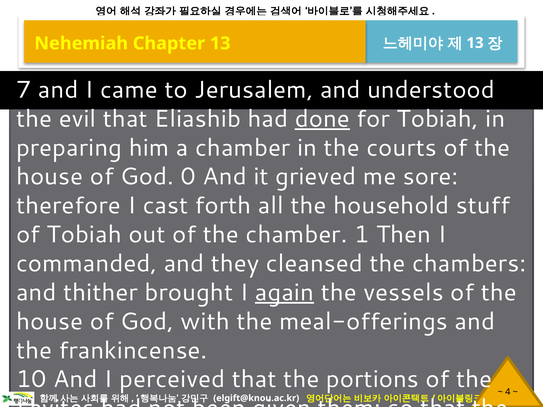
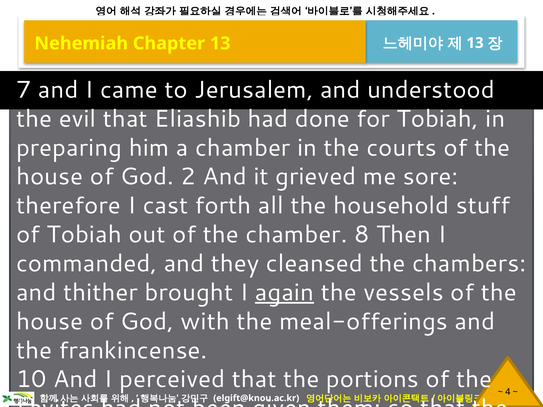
done underline: present -> none (322, 119)
0: 0 -> 2 (188, 177)
1: 1 -> 8 (362, 235)
